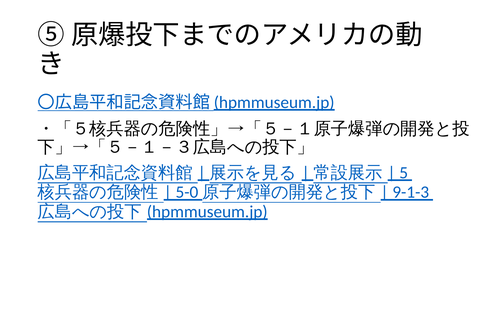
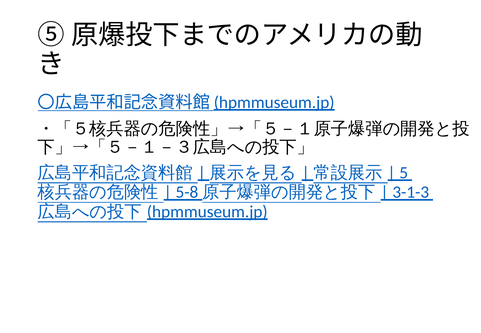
5-0: 5-0 -> 5-8 (187, 192)
9-1-3: 9-1-3 -> 3-1-3 (411, 192)
